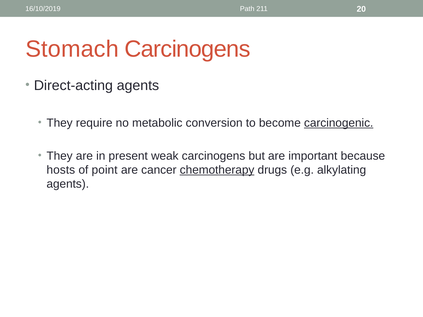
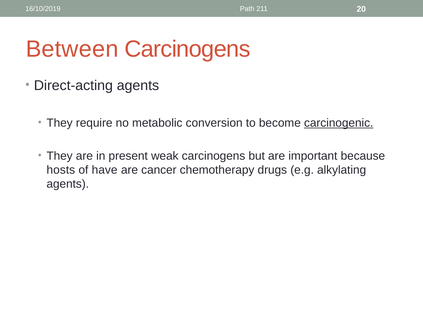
Stomach: Stomach -> Between (72, 49)
point: point -> have (105, 170)
chemotherapy underline: present -> none (217, 170)
